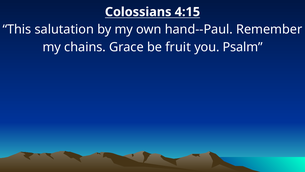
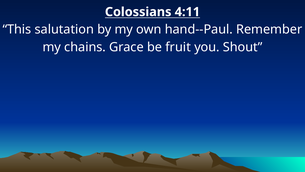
4:15: 4:15 -> 4:11 (187, 12)
Psalm: Psalm -> Shout (243, 47)
